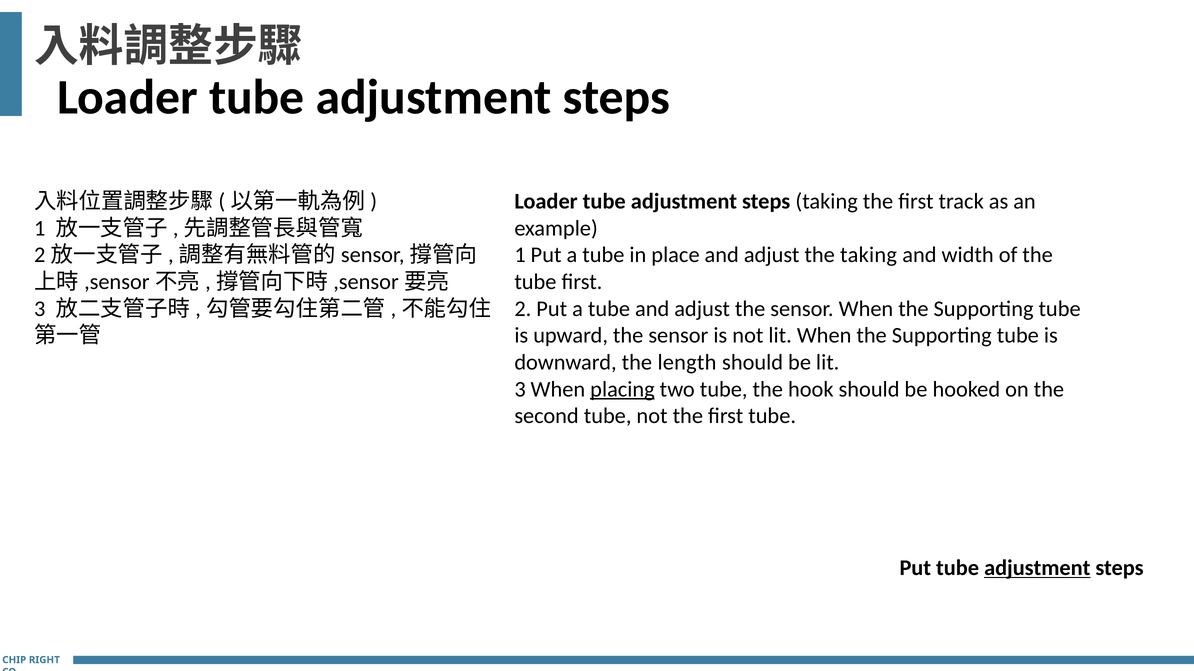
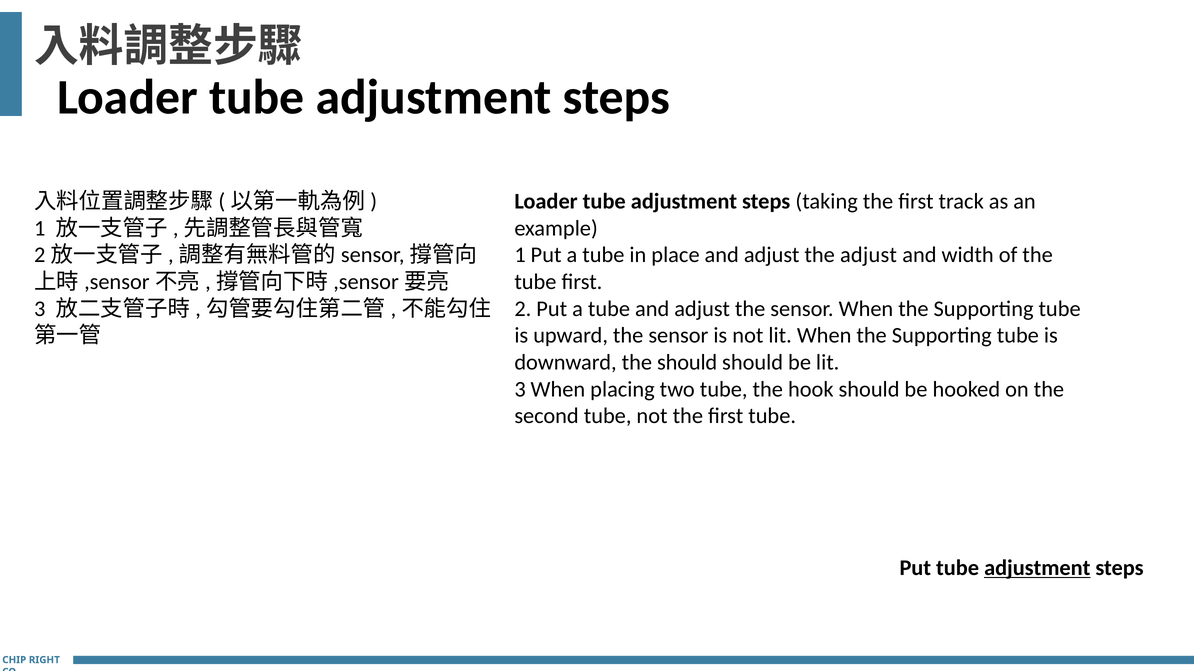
the taking: taking -> adjust (868, 255)
the length: length -> should (687, 363)
placing underline: present -> none (622, 390)
